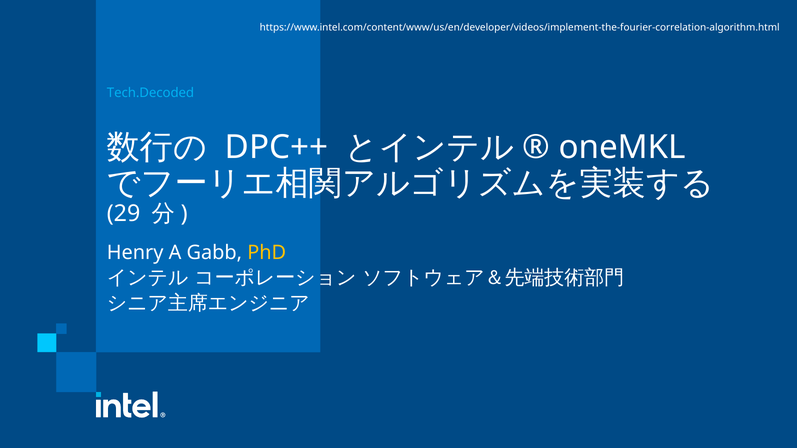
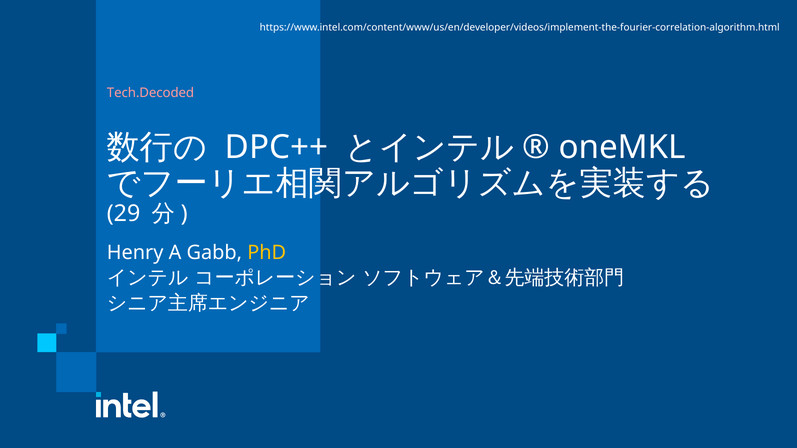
Tech.Decoded colour: light blue -> pink (151, 93)
